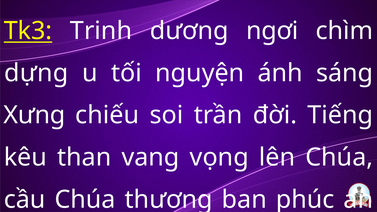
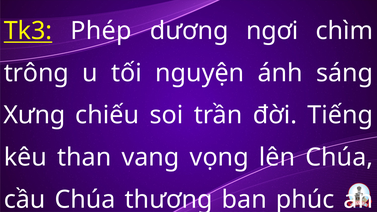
Trinh: Trinh -> Phép (101, 31)
dựng: dựng -> trông (36, 73)
